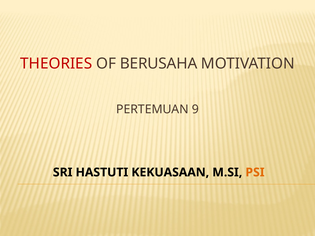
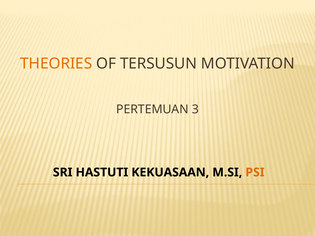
THEORIES colour: red -> orange (56, 64)
BERUSAHA: BERUSAHA -> TERSUSUN (159, 64)
9: 9 -> 3 (195, 109)
